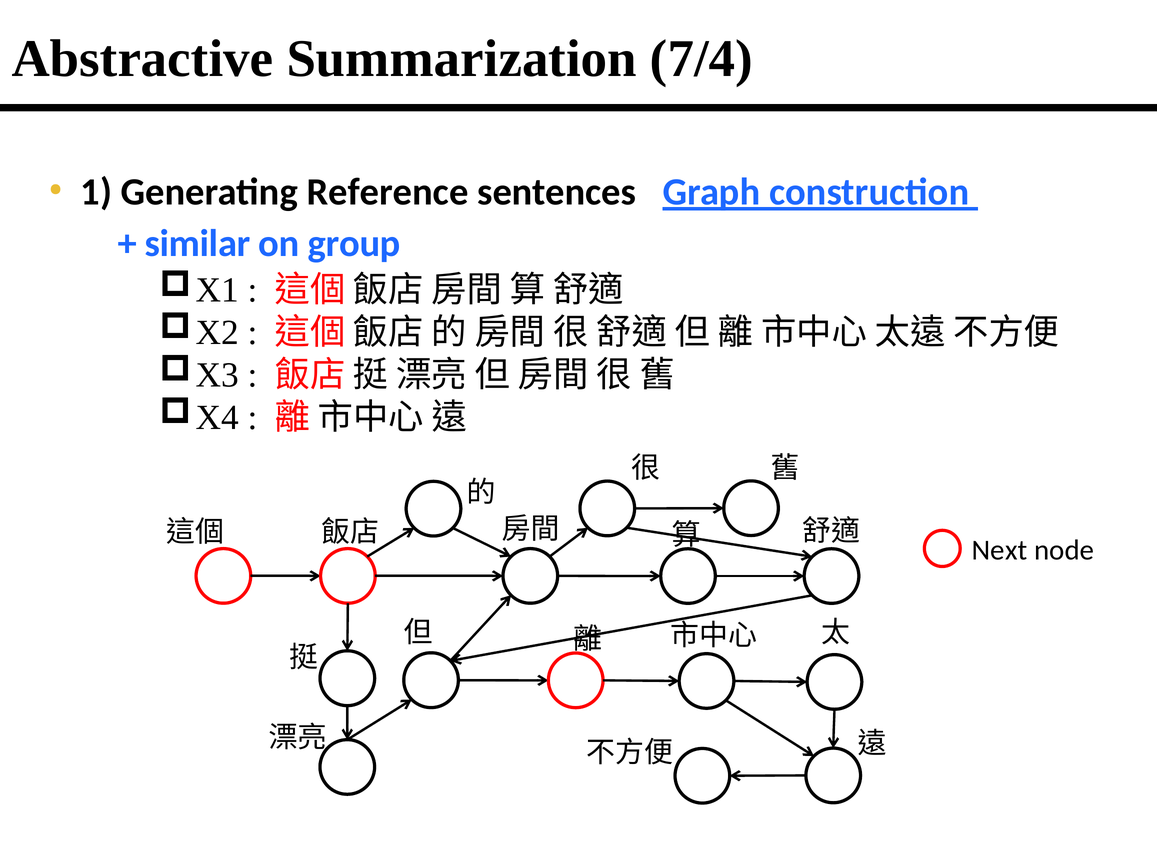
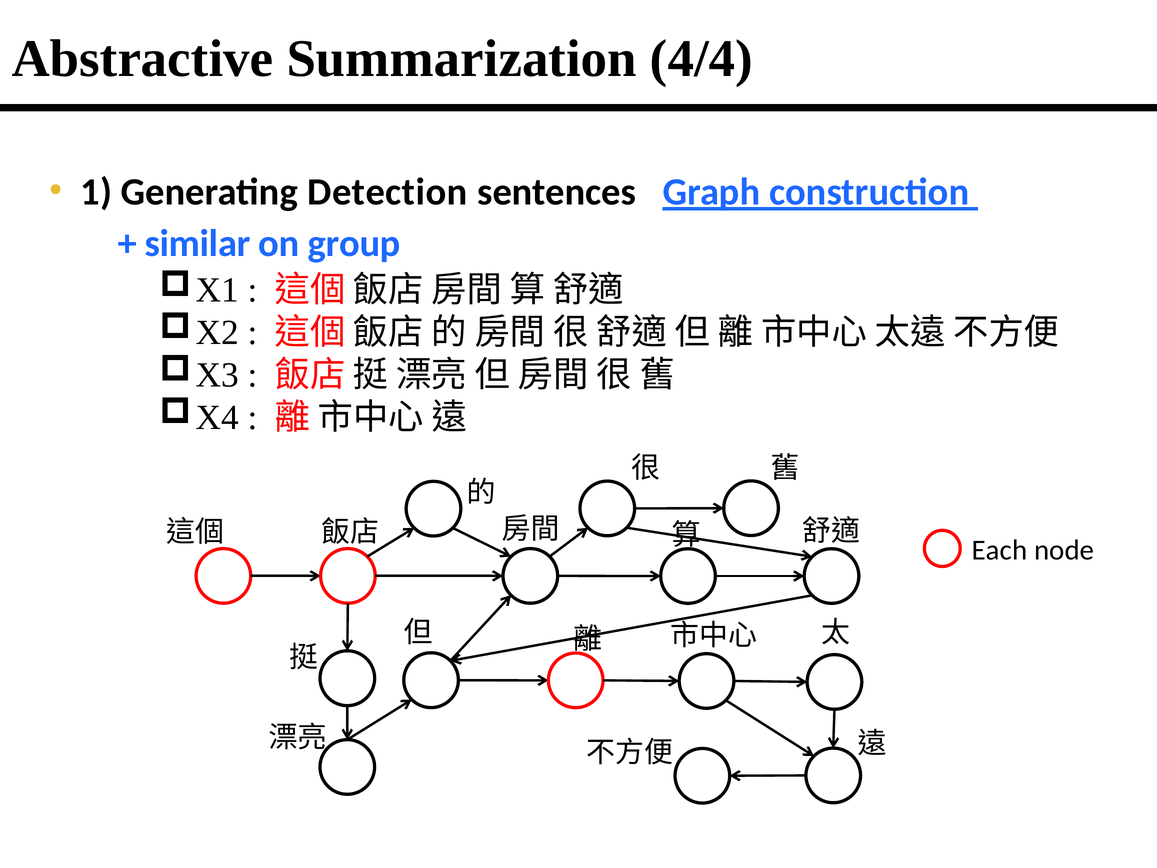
7/4: 7/4 -> 4/4 (701, 59)
Reference: Reference -> Detection (387, 192)
Next: Next -> Each (1000, 550)
